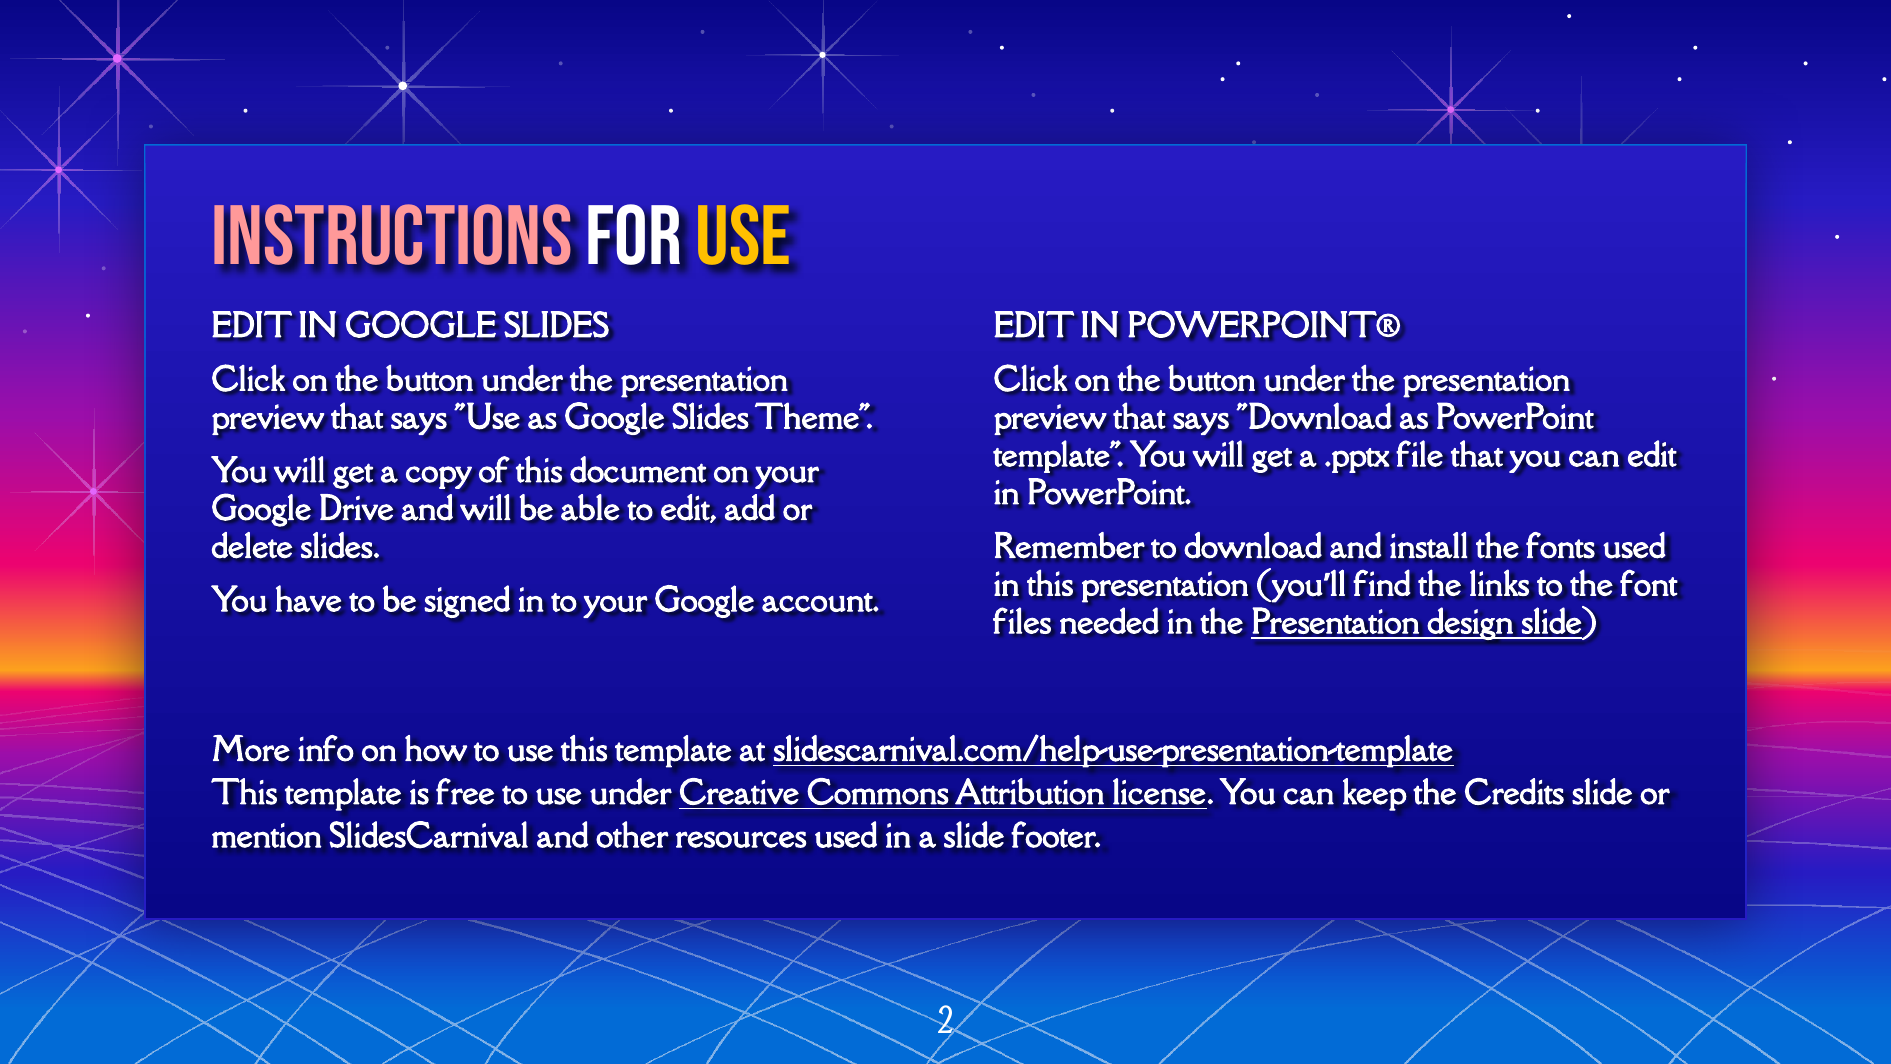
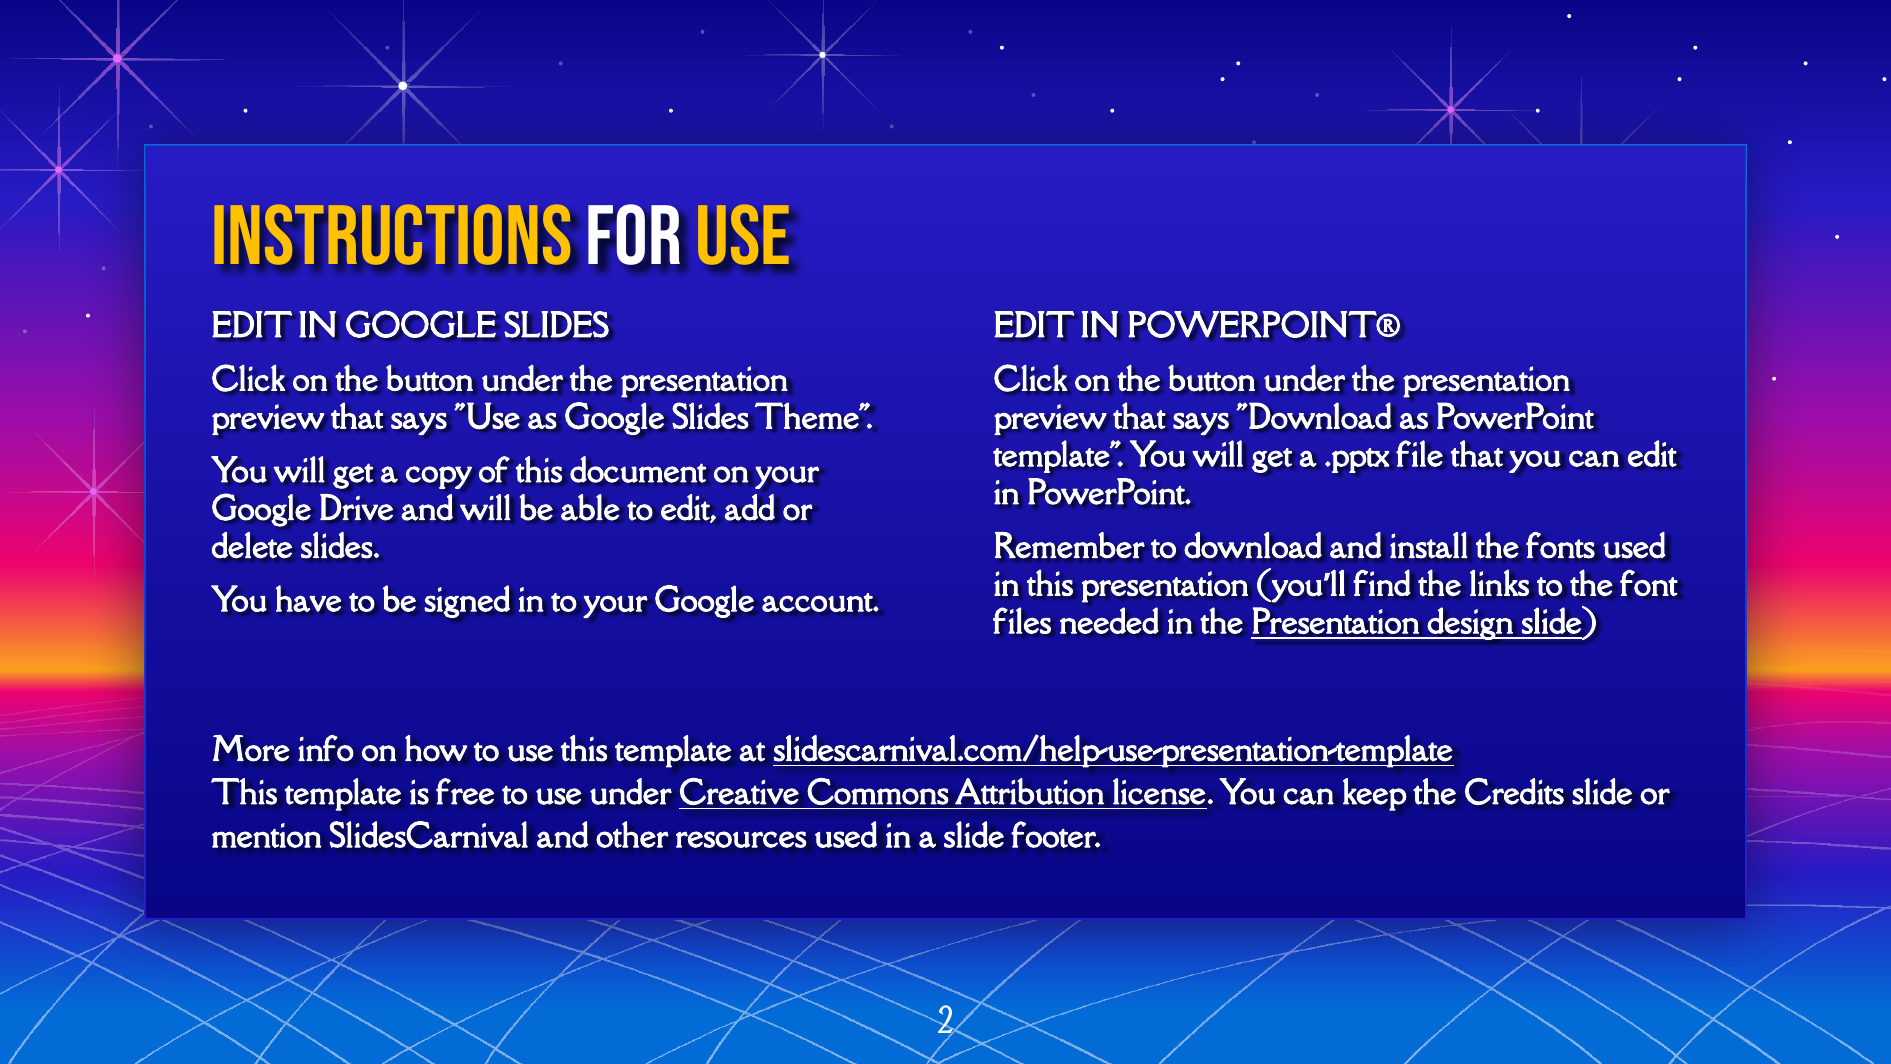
Instructions colour: pink -> yellow (392, 236)
